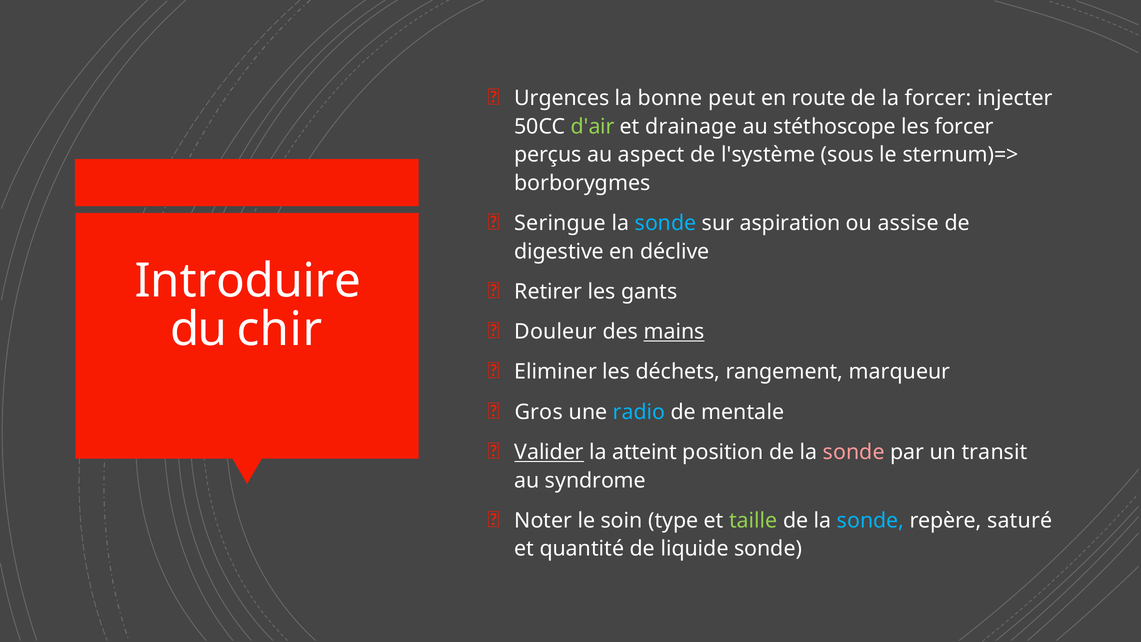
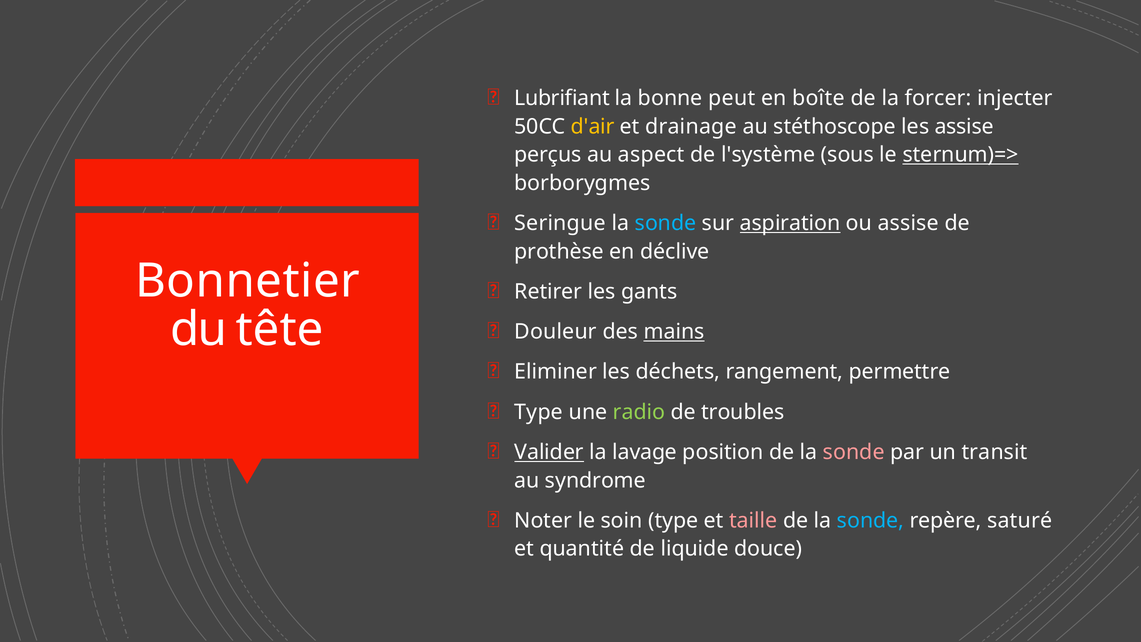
Urgences: Urgences -> Lubrifiant (562, 98)
route: route -> boîte (819, 98)
d'air colour: light green -> yellow (593, 127)
les forcer: forcer -> assise (964, 127)
sternum)=> underline: none -> present (961, 155)
aspiration underline: none -> present (790, 223)
digestive: digestive -> prothèse (559, 251)
Introduire: Introduire -> Bonnetier (247, 281)
chir: chir -> tête (280, 329)
marqueur: marqueur -> permettre (900, 372)
Gros: Gros -> Type (539, 412)
radio colour: light blue -> light green (639, 412)
mentale: mentale -> troubles (743, 412)
atteint: atteint -> lavage (645, 452)
taille colour: light green -> pink (753, 520)
liquide sonde: sonde -> douce (768, 549)
